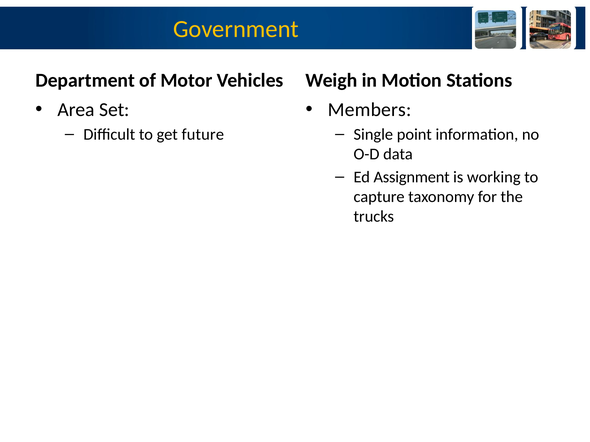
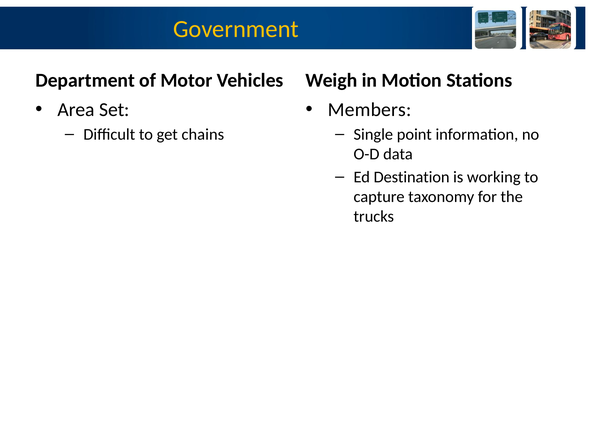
future: future -> chains (203, 135)
Assignment: Assignment -> Destination (412, 177)
